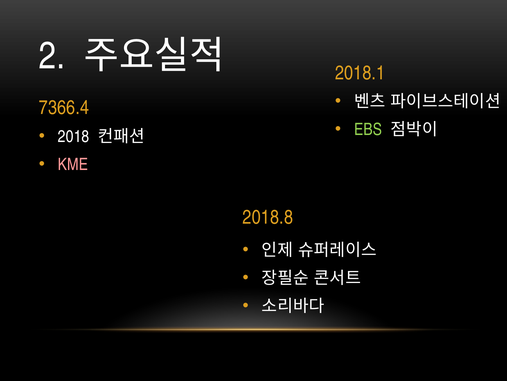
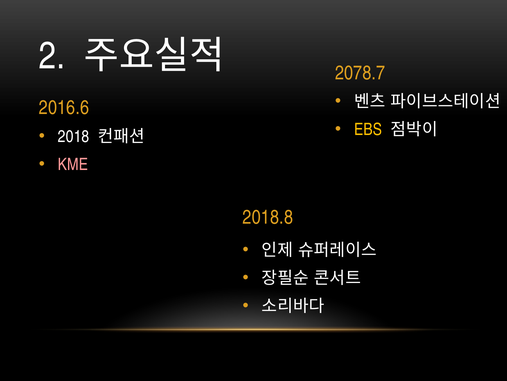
2018.1: 2018.1 -> 2078.7 (360, 73)
7366.4: 7366.4 -> 2016.6 (64, 108)
EBS colour: light green -> yellow (368, 129)
